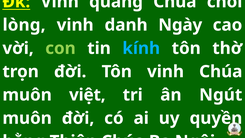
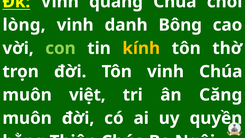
Ngày: Ngày -> Bông (180, 25)
kính colour: light blue -> yellow (141, 48)
Ngút: Ngút -> Căng (221, 95)
